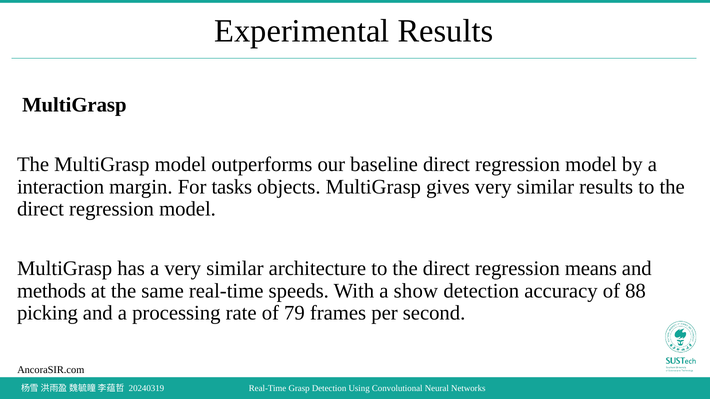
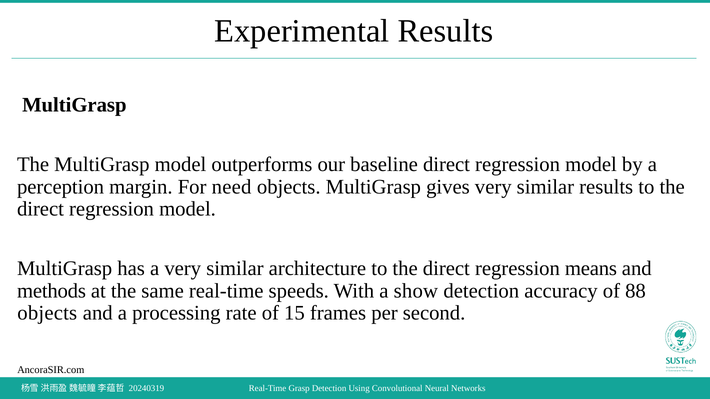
interaction: interaction -> perception (61, 187)
tasks: tasks -> need (232, 187)
picking: picking -> objects (47, 313)
79: 79 -> 15 (294, 313)
